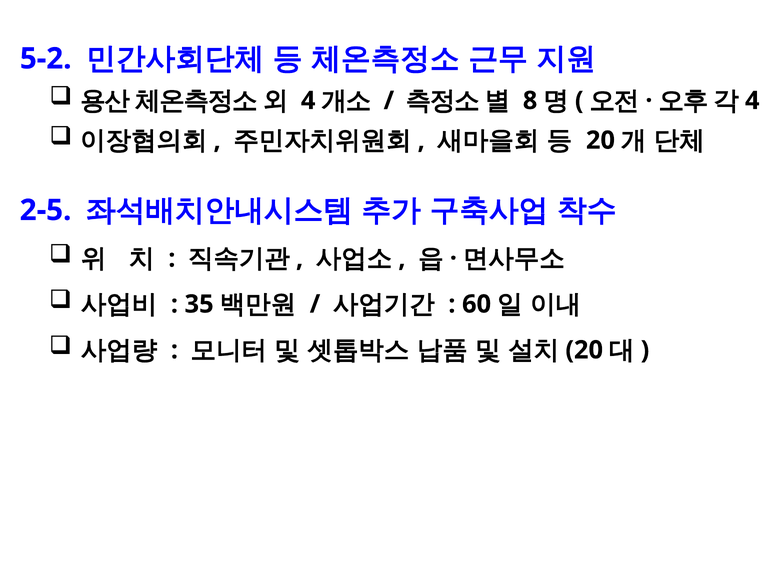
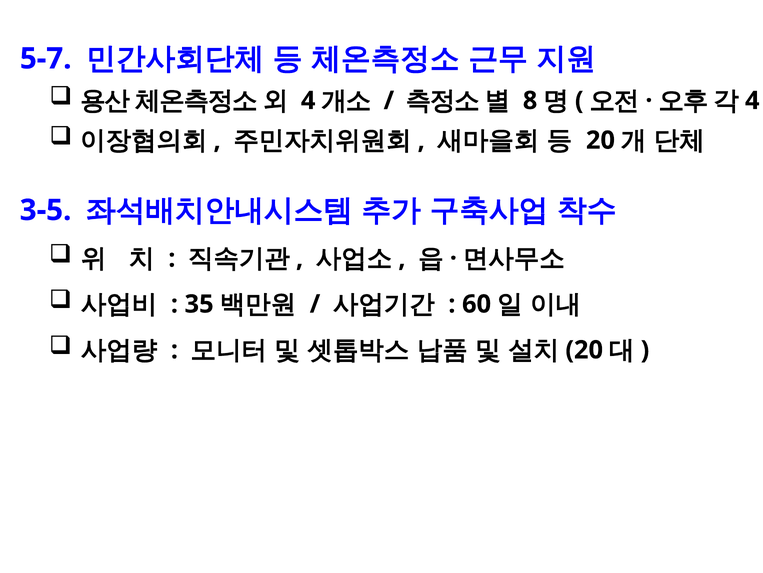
5-2: 5-2 -> 5-7 (46, 59)
2-5: 2-5 -> 3-5 (46, 210)
